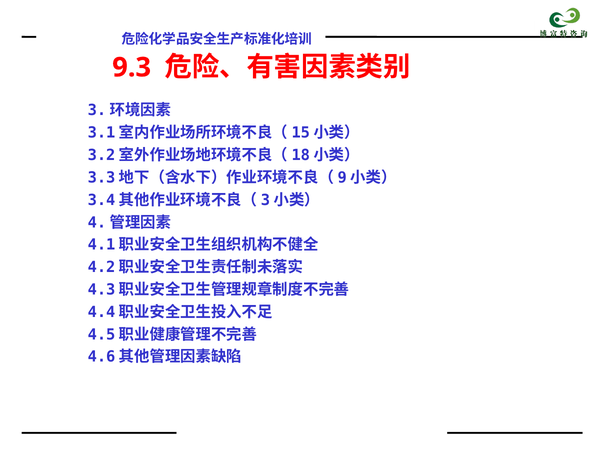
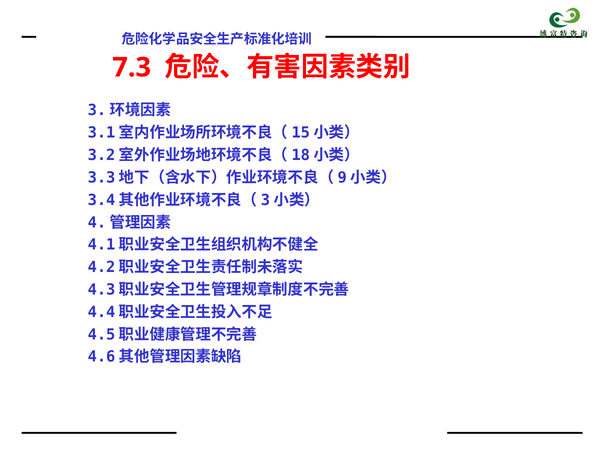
9.3: 9.3 -> 7.3 (132, 68)
